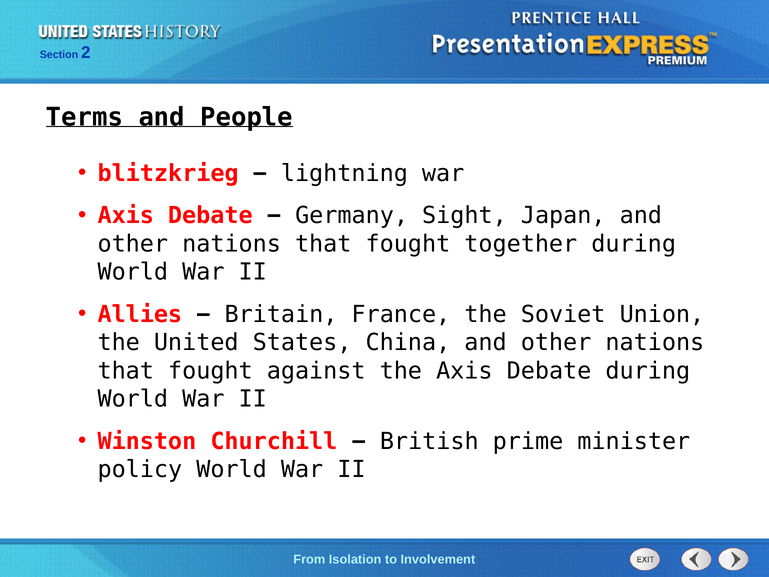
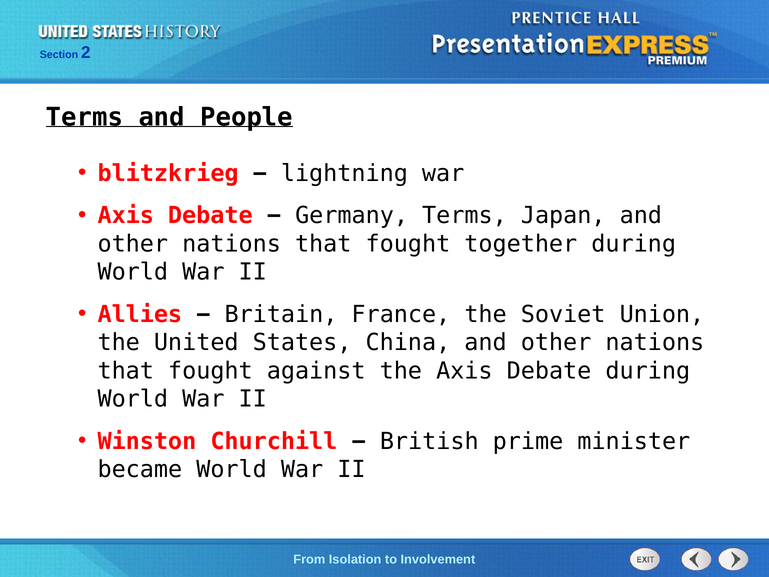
Germany Sight: Sight -> Terms (464, 216)
policy: policy -> became (140, 469)
